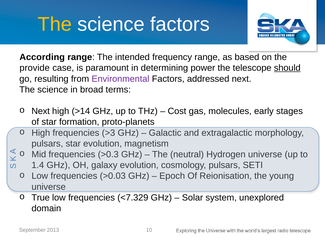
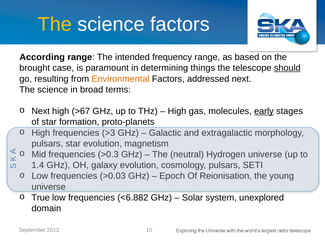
provide: provide -> brought (35, 68)
power: power -> things (203, 68)
Environmental colour: purple -> orange (120, 79)
>14: >14 -> >67 (81, 112)
Cost: Cost -> High (177, 112)
early underline: none -> present (264, 112)
<7.329: <7.329 -> <6.882 (133, 198)
